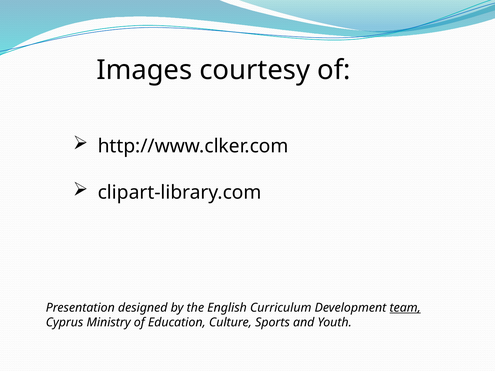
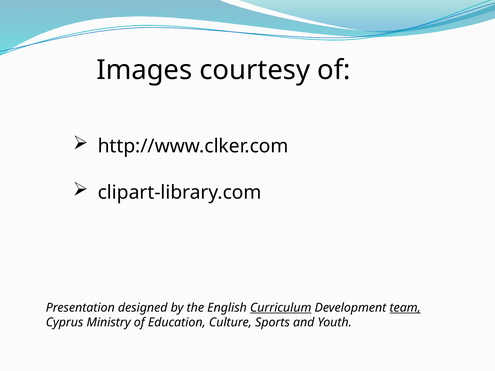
Curriculum underline: none -> present (281, 308)
